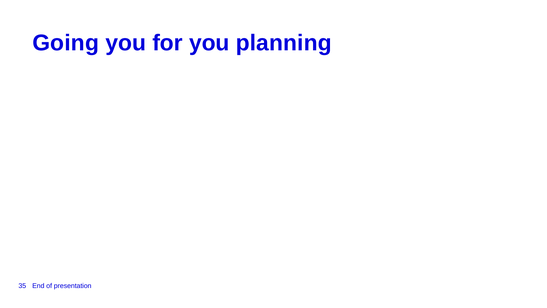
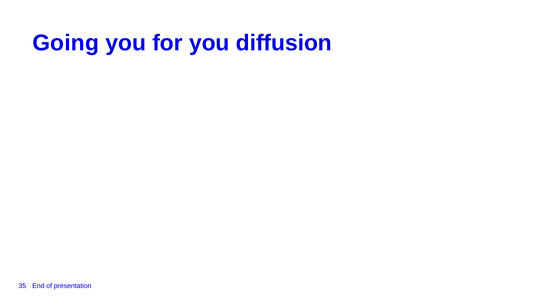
planning: planning -> diffusion (284, 43)
